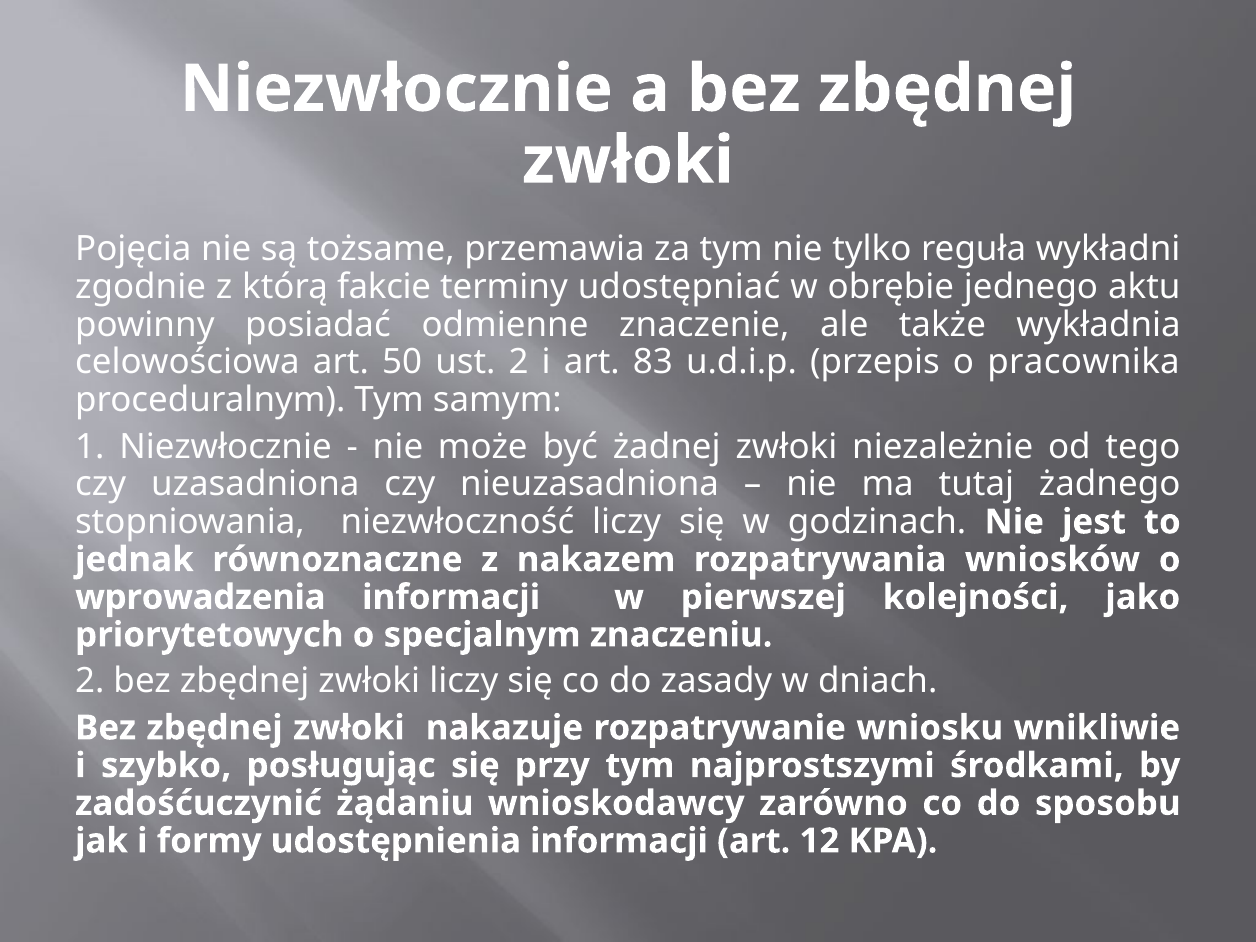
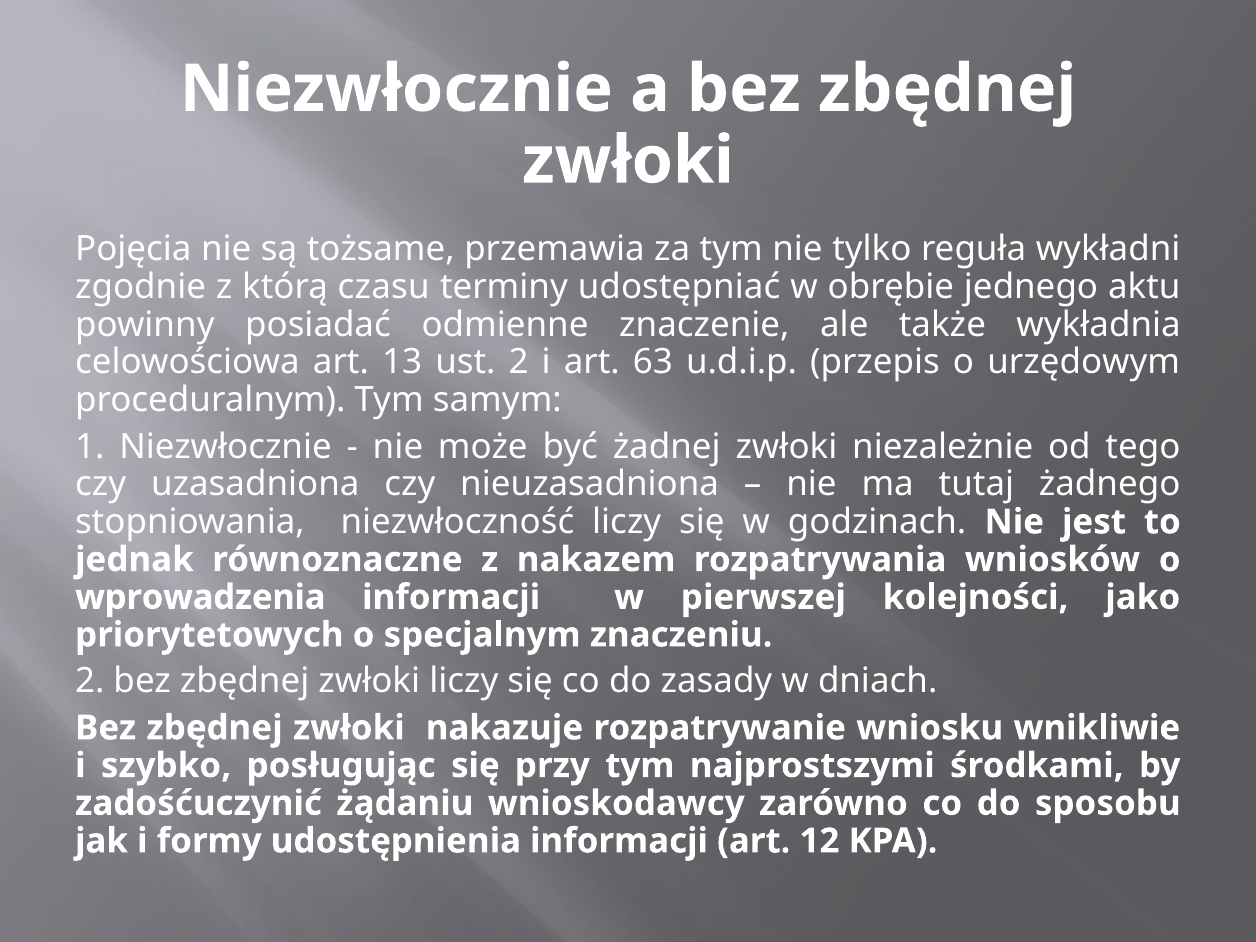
fakcie: fakcie -> czasu (384, 287)
50: 50 -> 13 (402, 362)
83: 83 -> 63 (653, 362)
pracownika: pracownika -> urzędowym (1084, 362)
